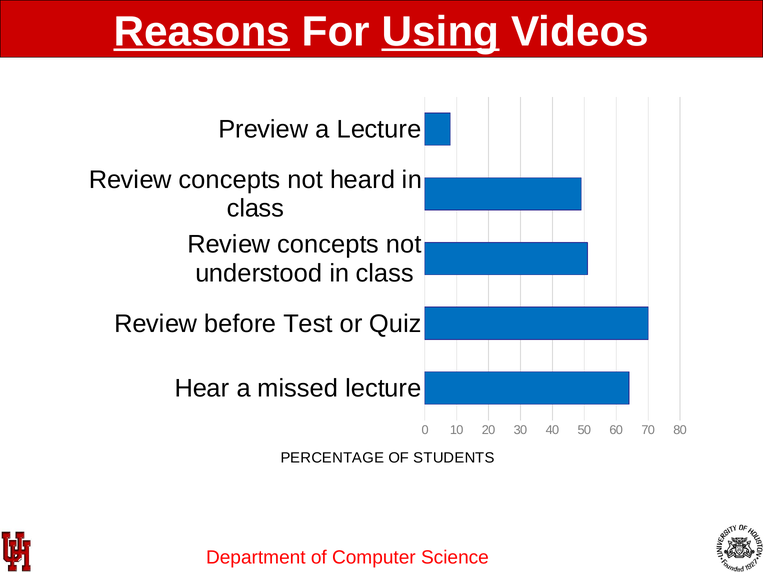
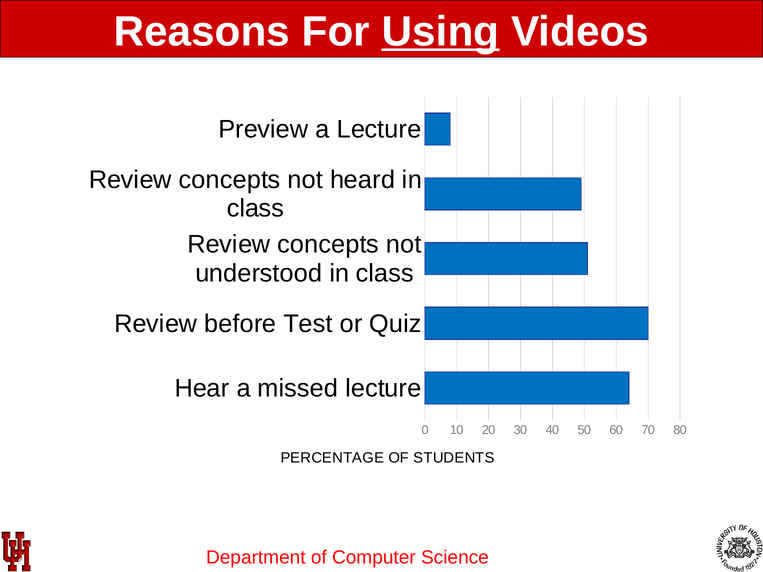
Reasons underline: present -> none (202, 32)
